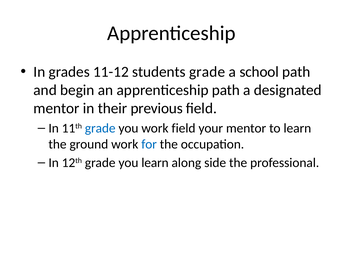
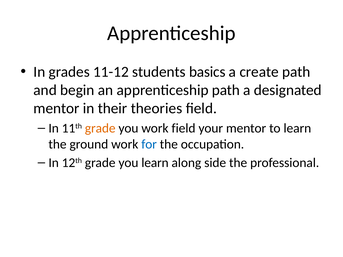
students grade: grade -> basics (207, 72)
school: school -> create (259, 72)
previous: previous -> theories (157, 109)
grade colour: blue -> orange (100, 128)
